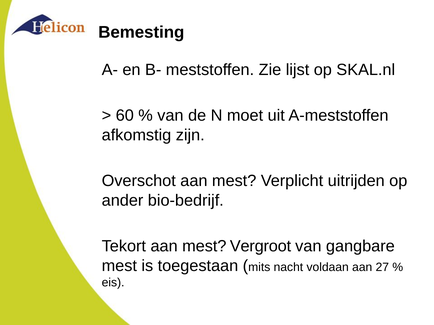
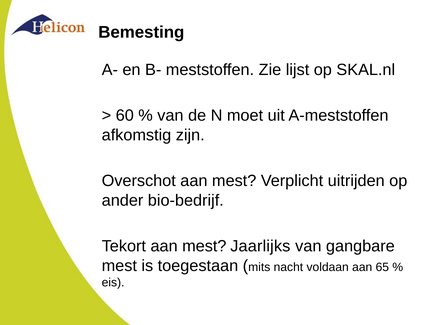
Vergroot: Vergroot -> Jaarlijks (260, 247)
27: 27 -> 65 (382, 267)
